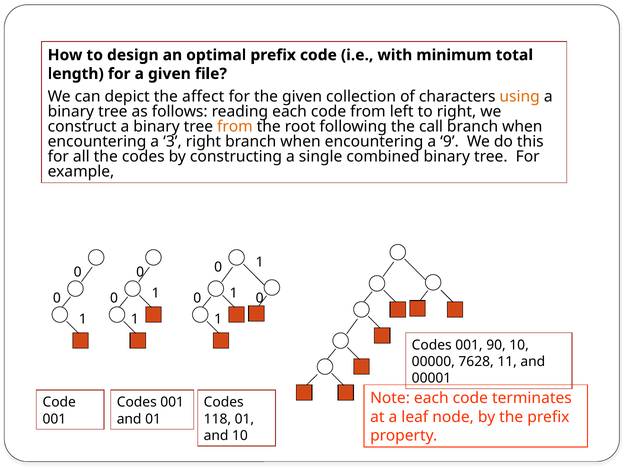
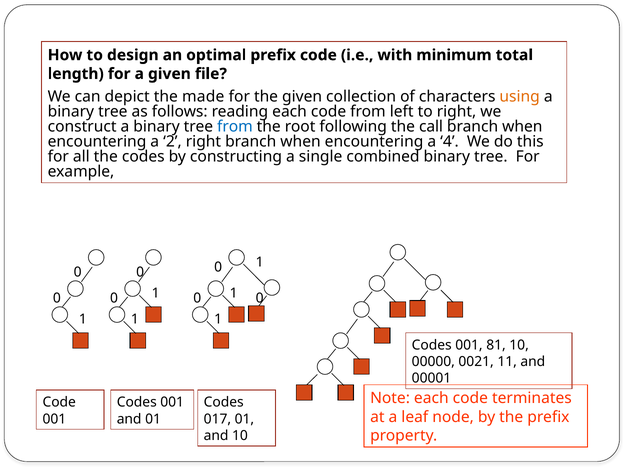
affect: affect -> made (203, 97)
from colour: orange -> blue (235, 127)
3: 3 -> 2 (172, 142)
9: 9 -> 4 (450, 142)
90: 90 -> 81 (496, 345)
7628: 7628 -> 0021 (476, 362)
118: 118 -> 017 (217, 419)
